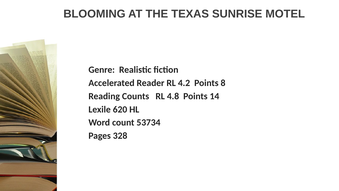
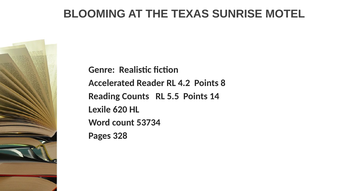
4.8: 4.8 -> 5.5 (173, 96)
